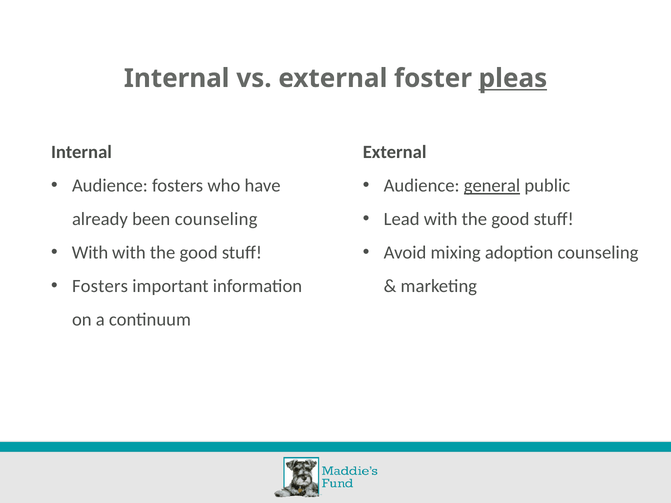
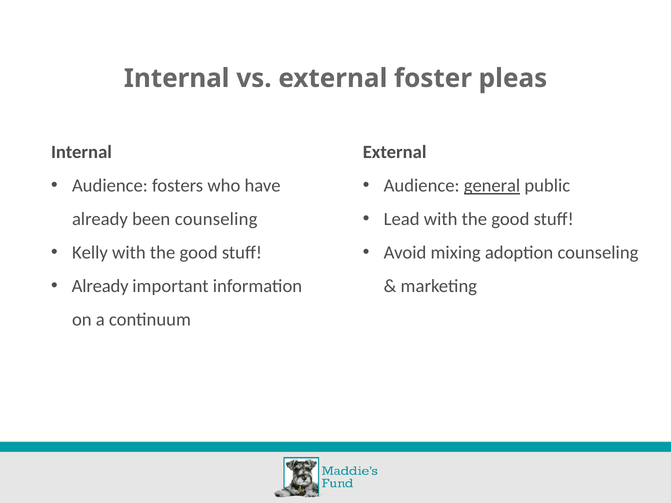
pleas underline: present -> none (513, 78)
With: With -> Kelly (90, 253)
Fosters: Fosters -> Already (100, 286)
